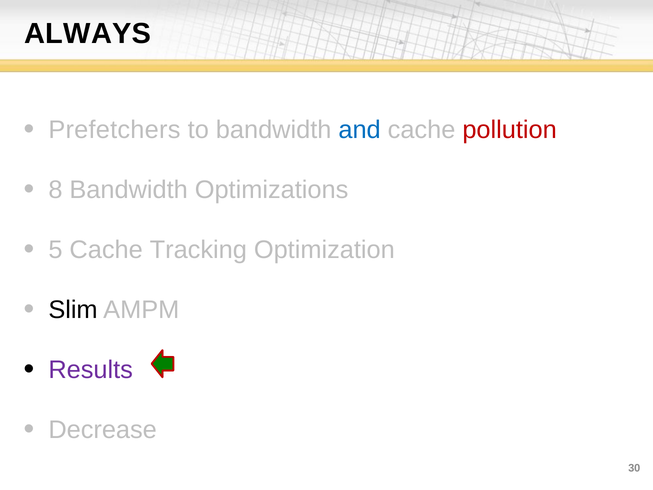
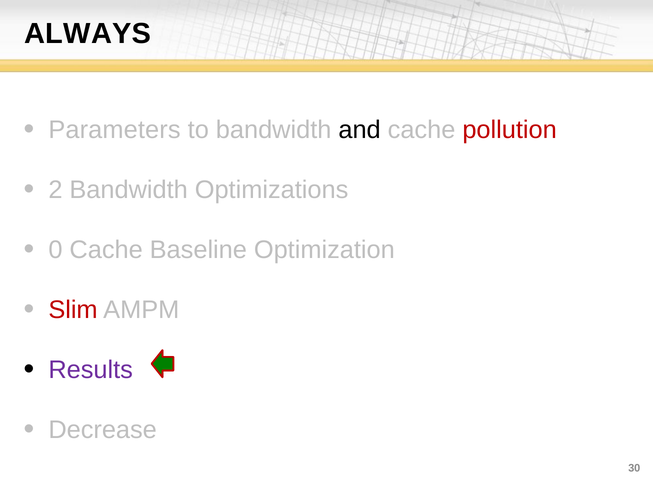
Prefetchers: Prefetchers -> Parameters (114, 130)
and colour: blue -> black (360, 130)
8: 8 -> 2 (55, 190)
5: 5 -> 0 (55, 250)
Tracking: Tracking -> Baseline (198, 250)
Slim colour: black -> red (73, 310)
